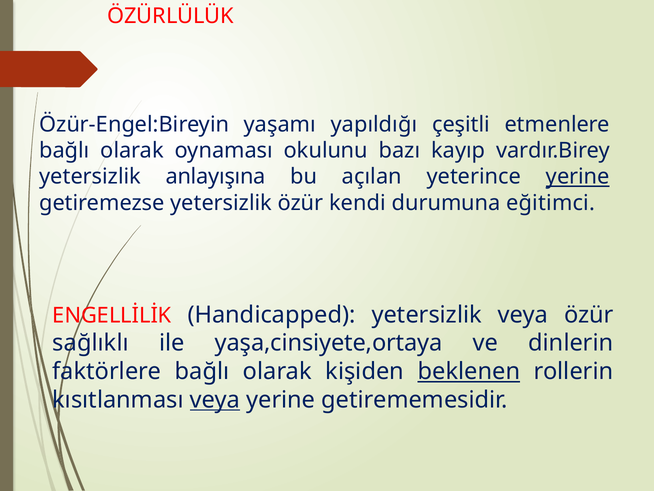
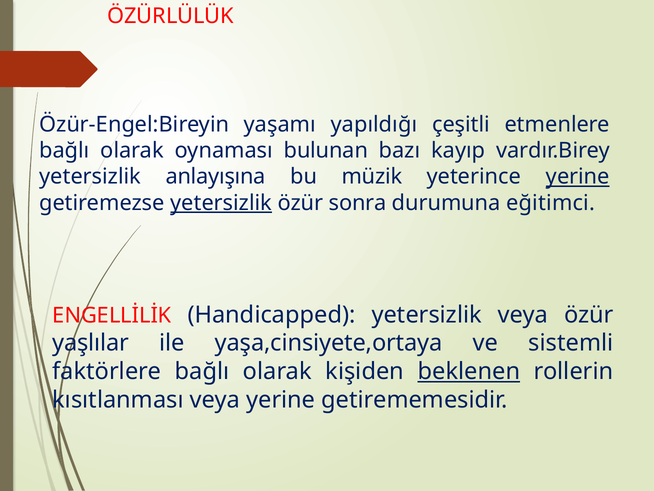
okulunu: okulunu -> bulunan (326, 150)
açılan: açılan -> müzik (372, 177)
yetersizlik underline: none -> present (221, 203)
kendi: kendi -> sonra (358, 203)
sağlıklı: sağlıklı -> yaşlılar (91, 343)
dinlerin: dinlerin -> sistemli (571, 343)
veya underline: present -> none (215, 399)
